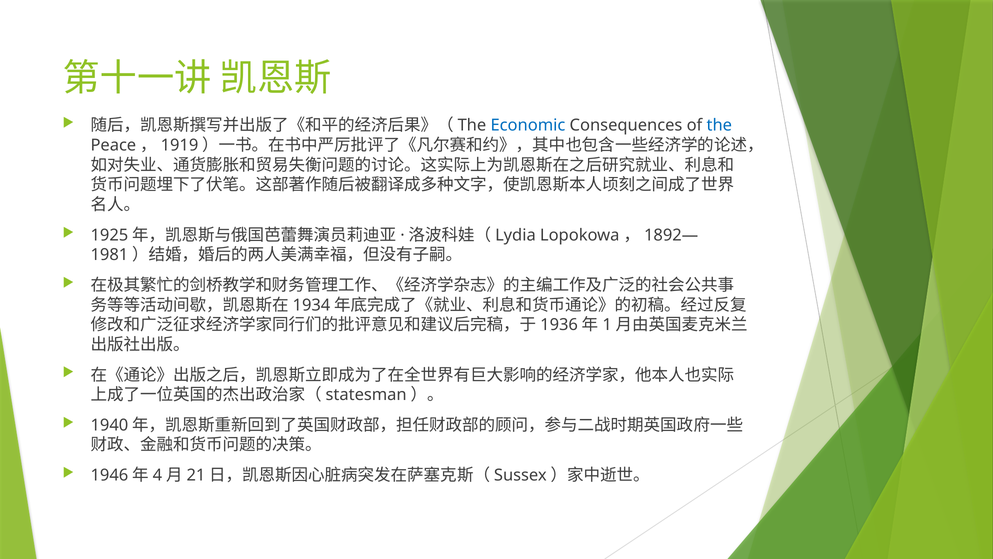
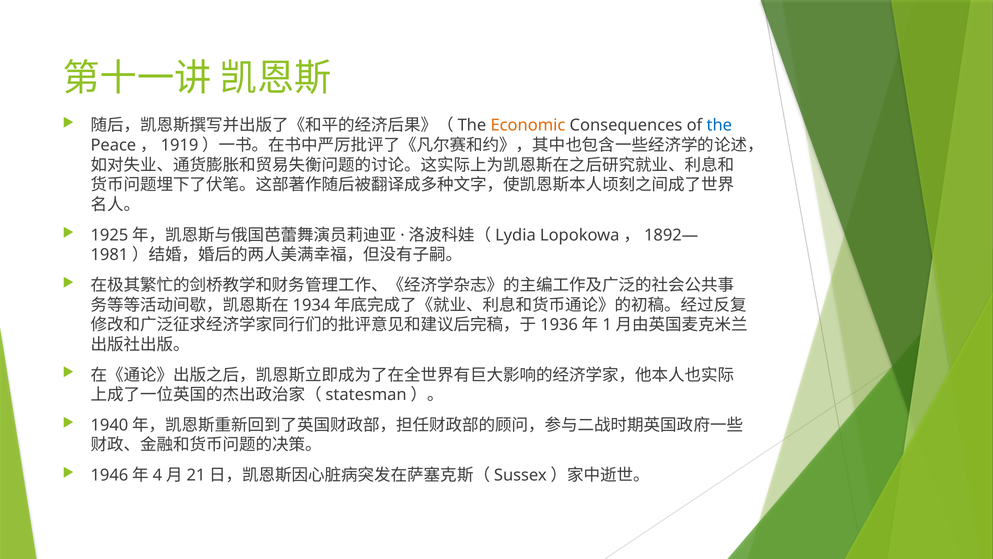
Economic colour: blue -> orange (528, 125)
